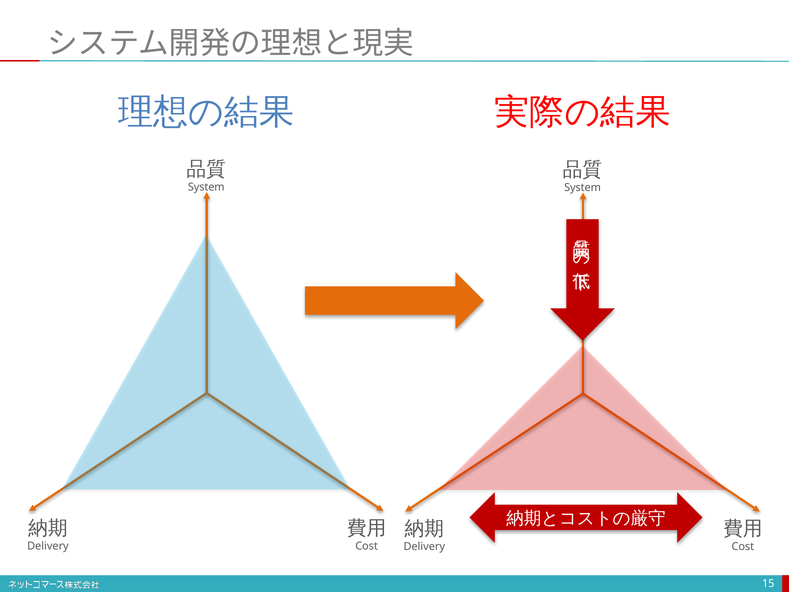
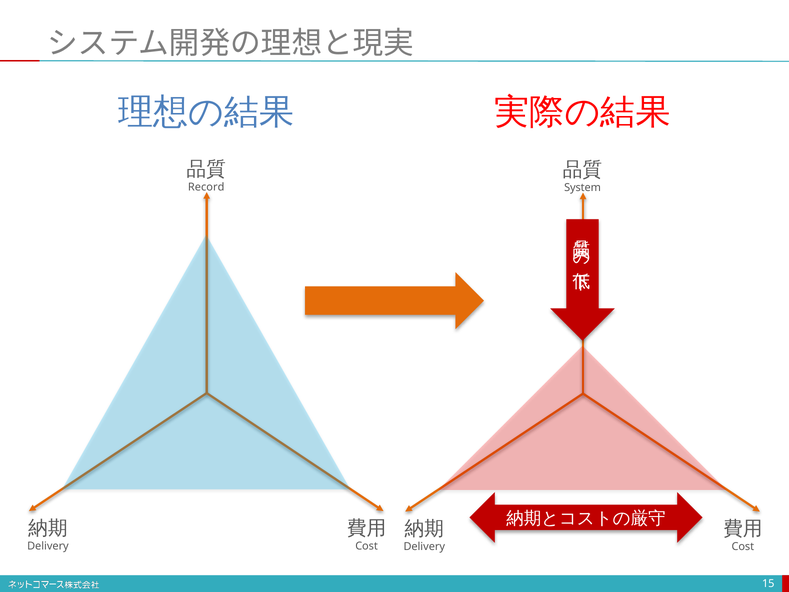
System: System -> Record (206, 187)
